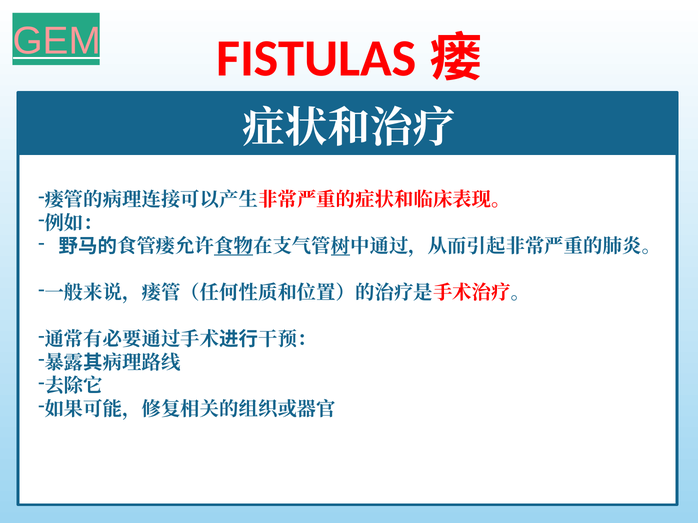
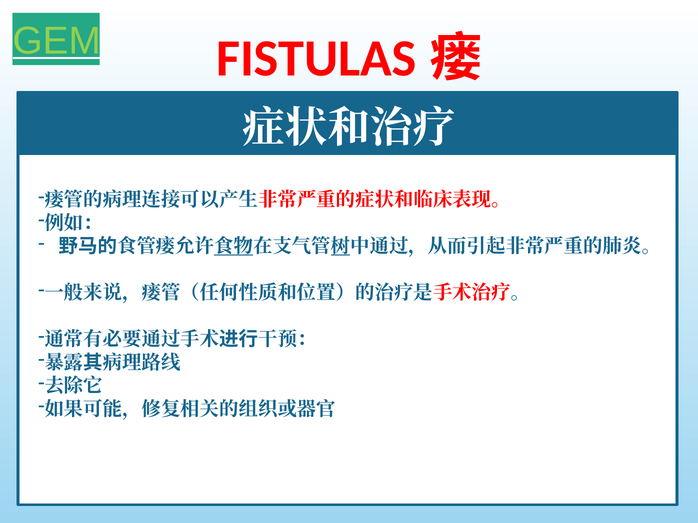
GEM colour: pink -> light green (57, 41)
